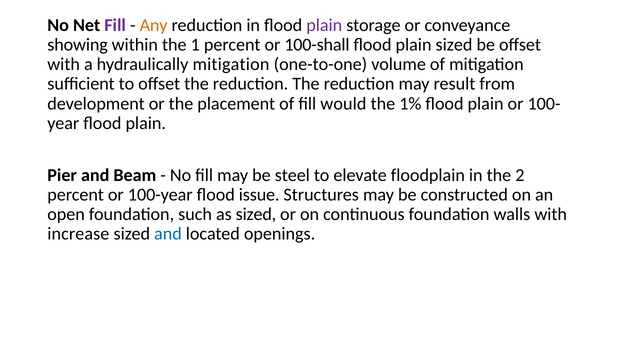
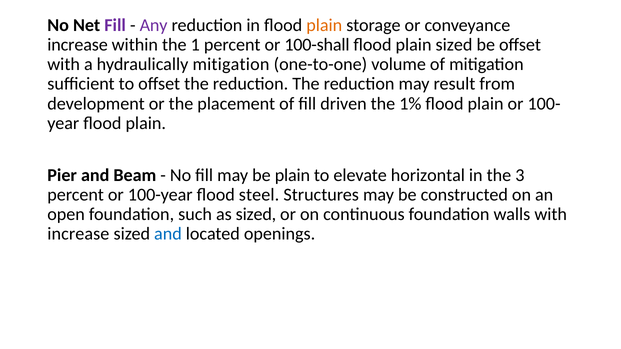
Any colour: orange -> purple (154, 25)
plain colour: purple -> orange (324, 25)
showing: showing -> increase (78, 45)
would: would -> driven (343, 104)
be steel: steel -> plain (292, 175)
floodplain: floodplain -> horizontal (428, 175)
2: 2 -> 3 (520, 175)
issue: issue -> steel (259, 195)
